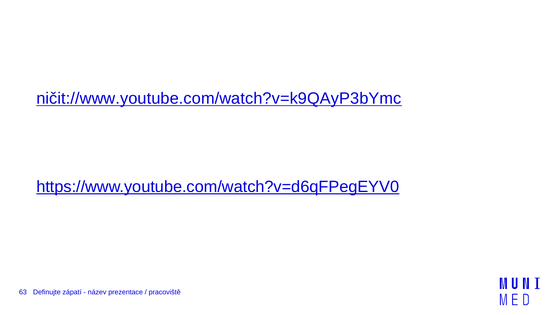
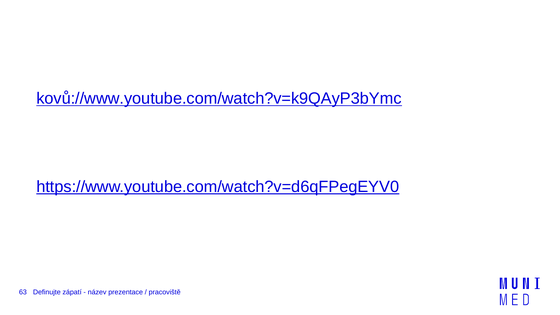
ničit://www.youtube.com/watch?v=k9QAyP3bYmc: ničit://www.youtube.com/watch?v=k9QAyP3bYmc -> kovů://www.youtube.com/watch?v=k9QAyP3bYmc (219, 98)
